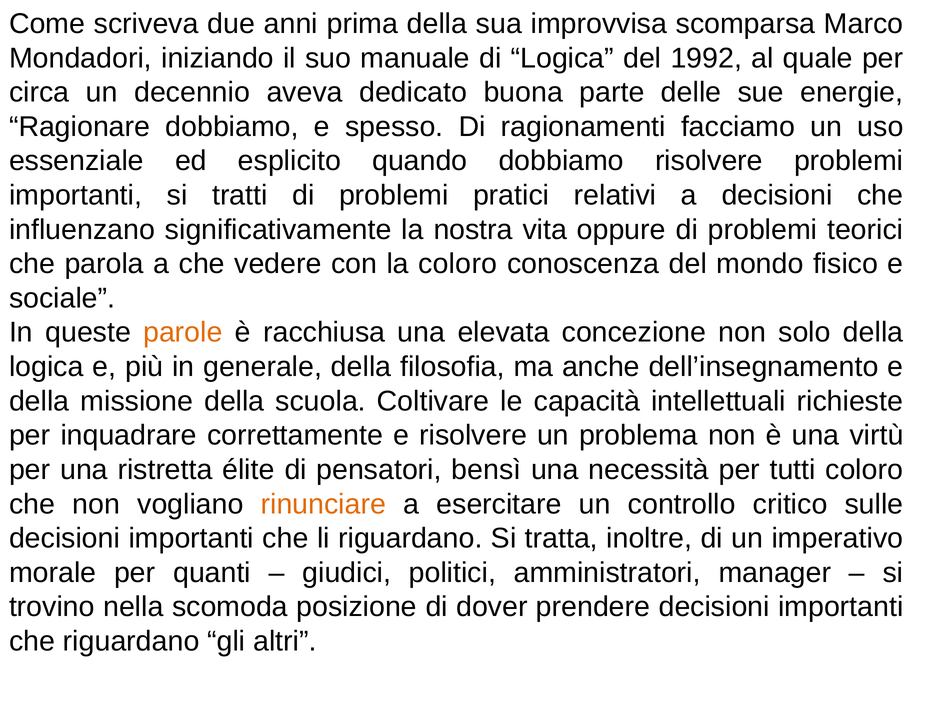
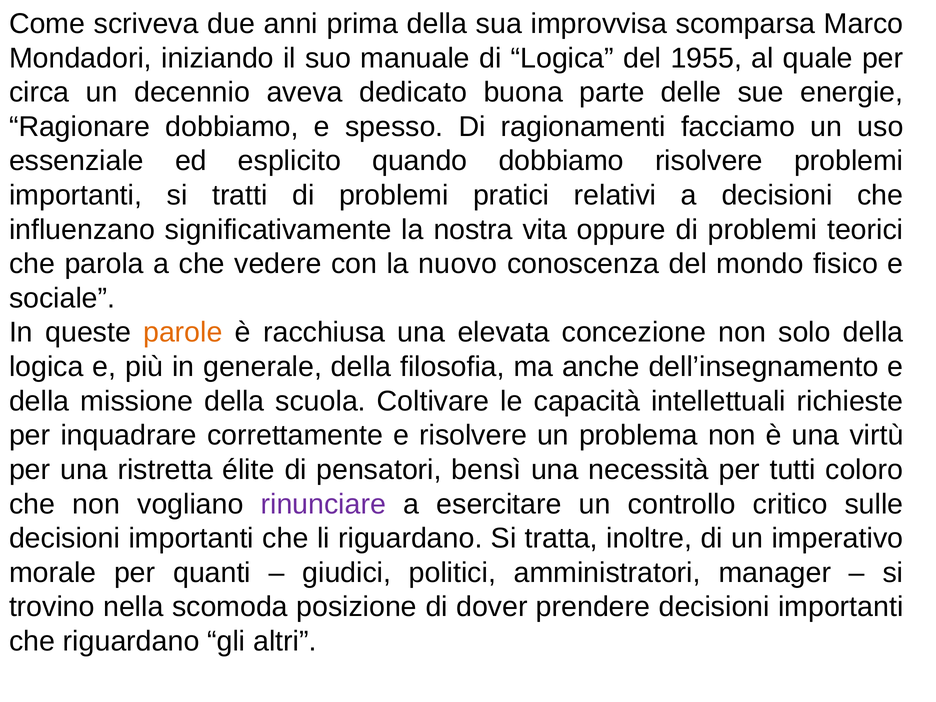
1992: 1992 -> 1955 (706, 58)
la coloro: coloro -> nuovo (458, 264)
rinunciare colour: orange -> purple (323, 504)
